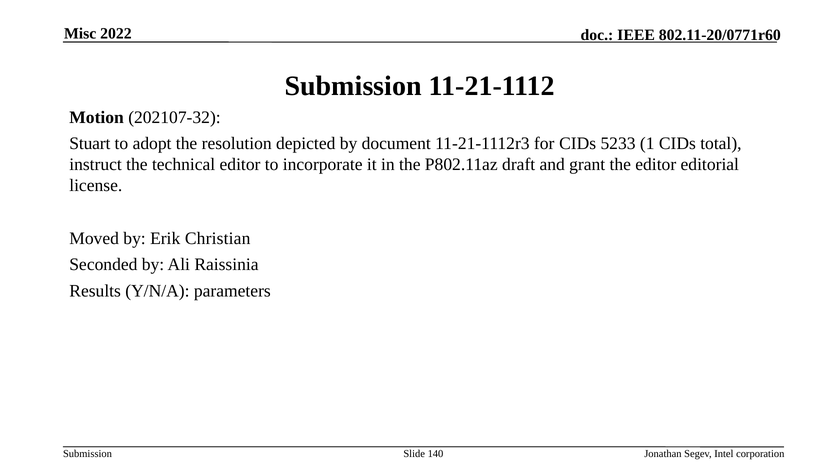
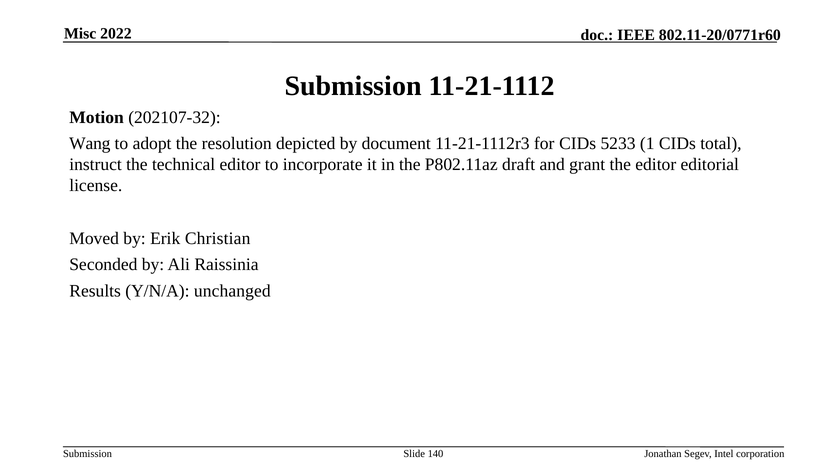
Stuart: Stuart -> Wang (90, 143)
parameters: parameters -> unchanged (232, 291)
